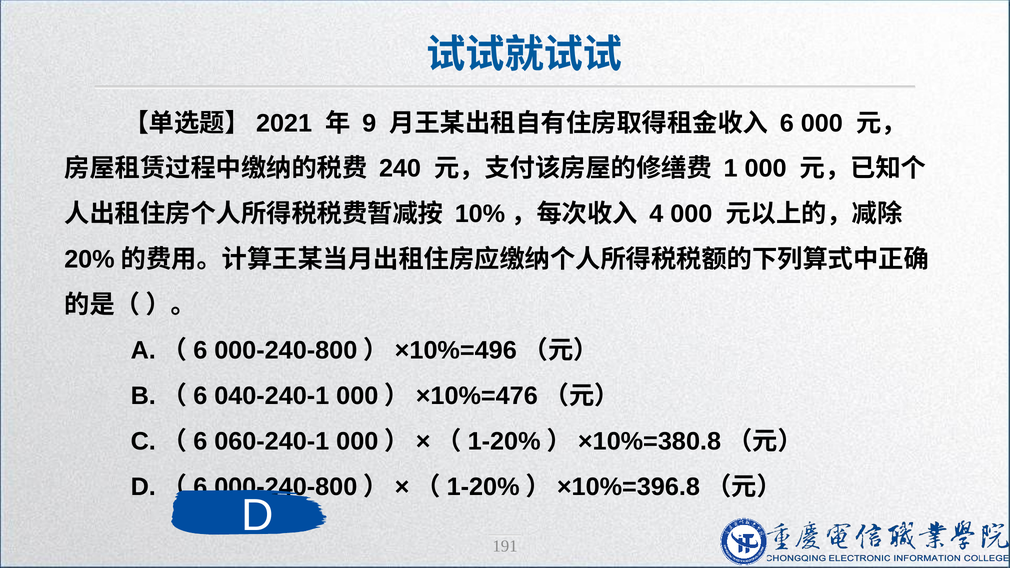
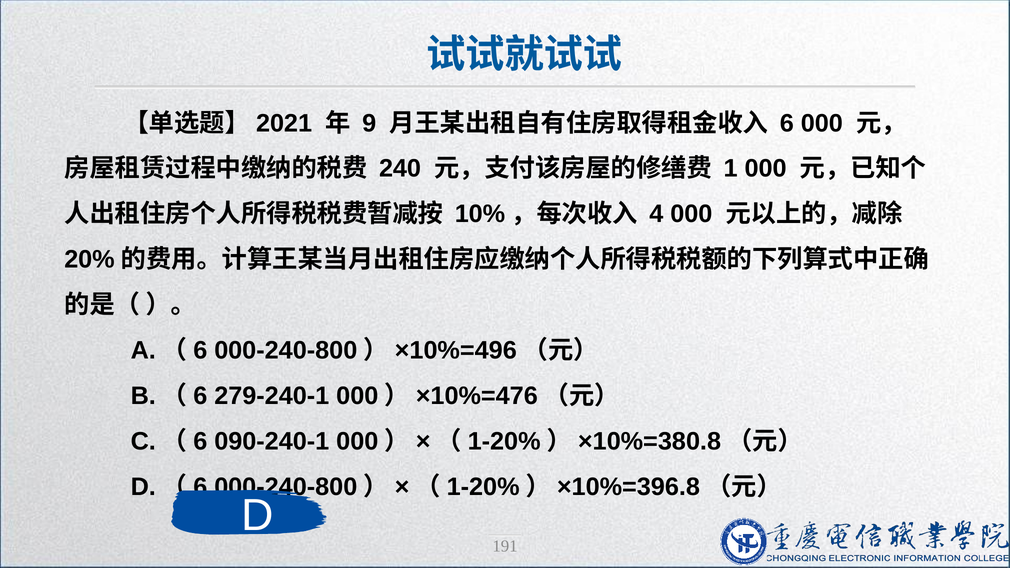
040-240-1: 040-240-1 -> 279-240-1 (272, 396)
060-240-1: 060-240-1 -> 090-240-1 (272, 441)
